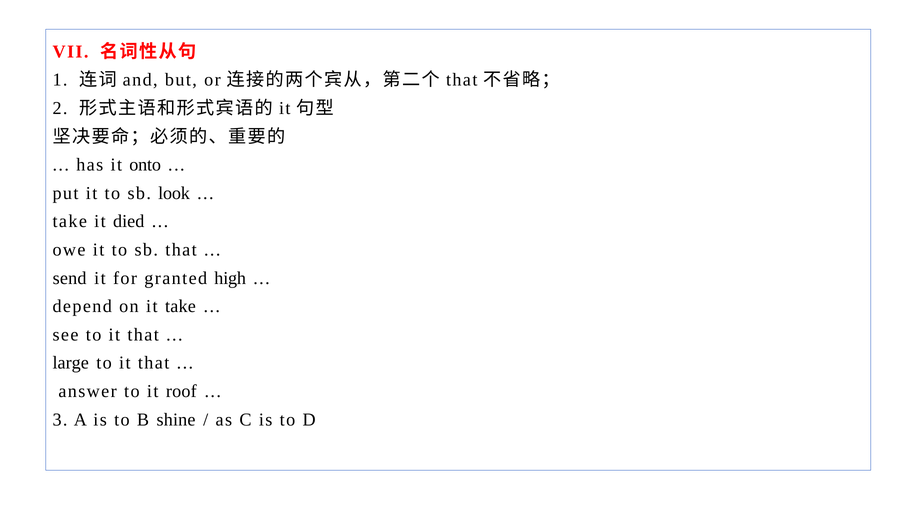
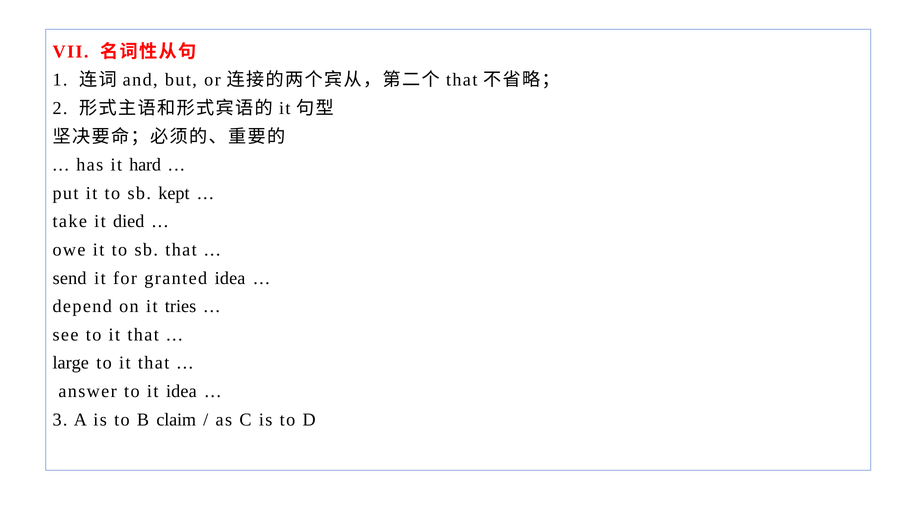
onto: onto -> hard (145, 165)
look: look -> kept (174, 193)
granted high: high -> idea (230, 278)
it take: take -> tries (181, 306)
it roof: roof -> idea (181, 391)
shine: shine -> claim (176, 419)
